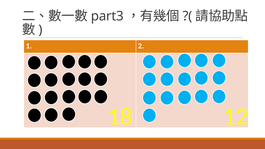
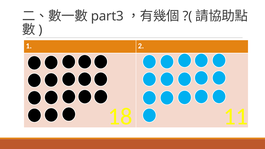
12: 12 -> 11 (236, 116)
